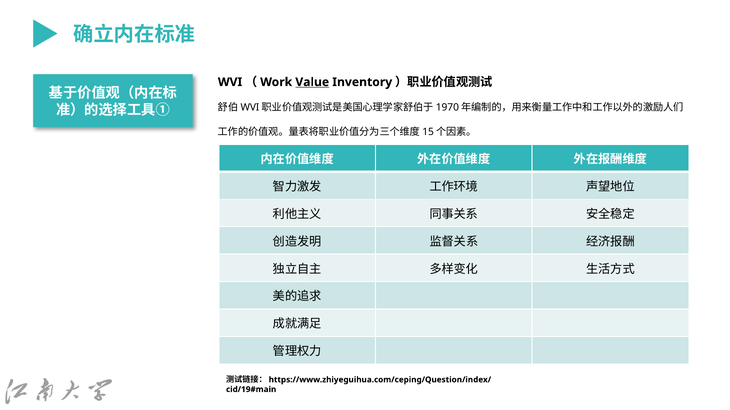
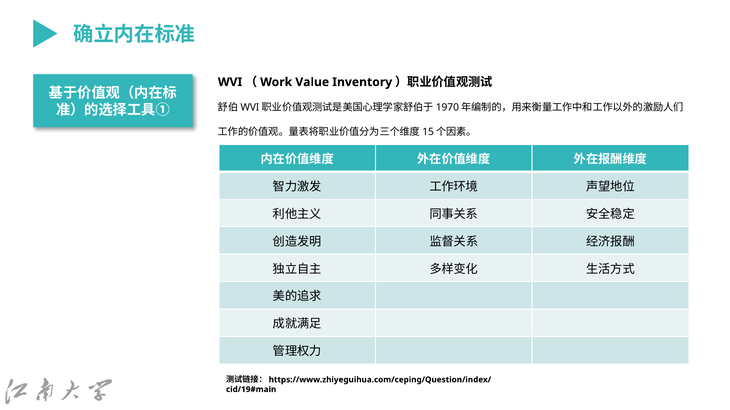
Value underline: present -> none (312, 82)
